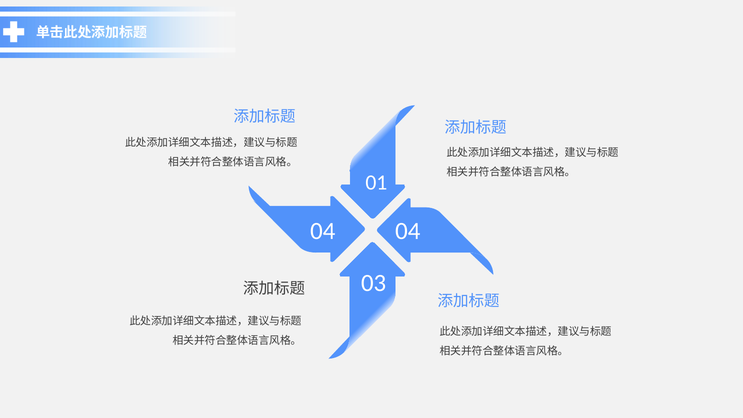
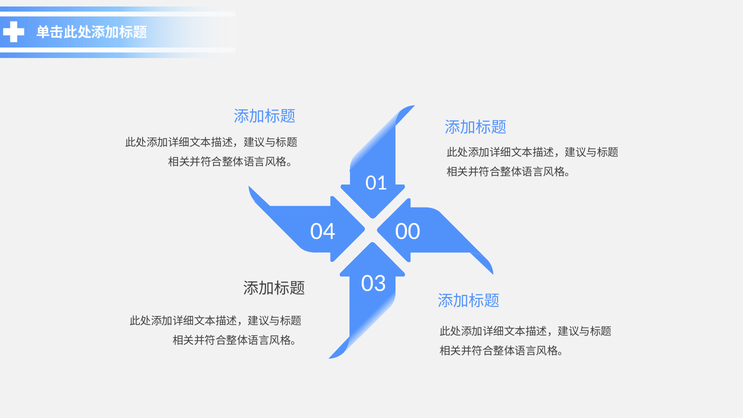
04 04: 04 -> 00 (408, 231)
